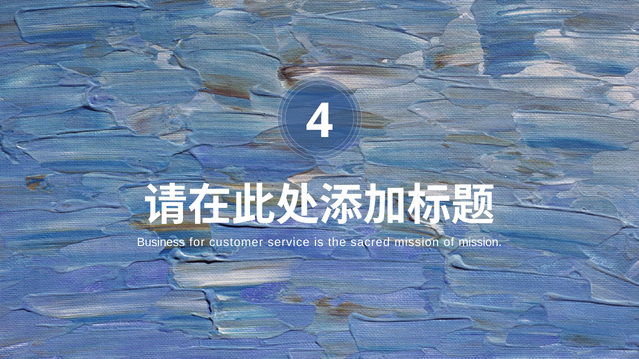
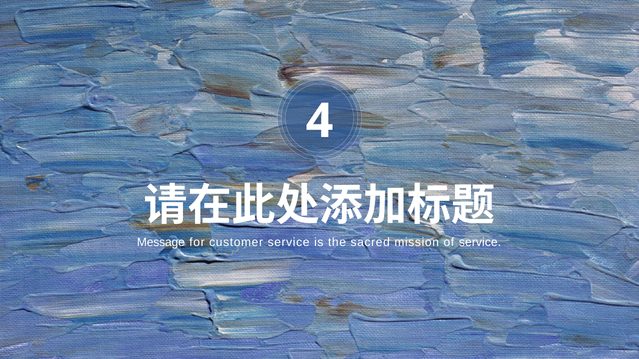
Business: Business -> Message (161, 243)
of mission: mission -> service (480, 243)
